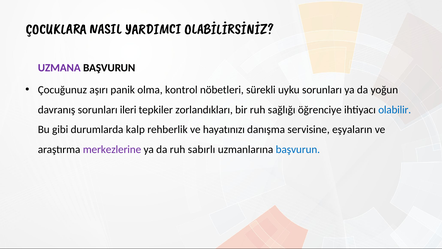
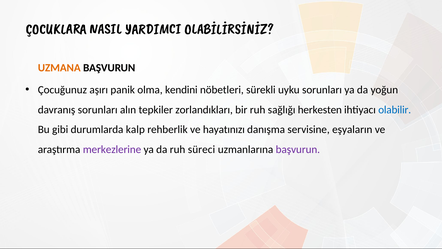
UZMANA colour: purple -> orange (59, 68)
kontrol: kontrol -> kendini (181, 90)
ileri: ileri -> alın (128, 110)
öğrenciye: öğrenciye -> herkesten (320, 110)
sabırlı: sabırlı -> süreci (202, 149)
başvurun colour: blue -> purple (298, 149)
